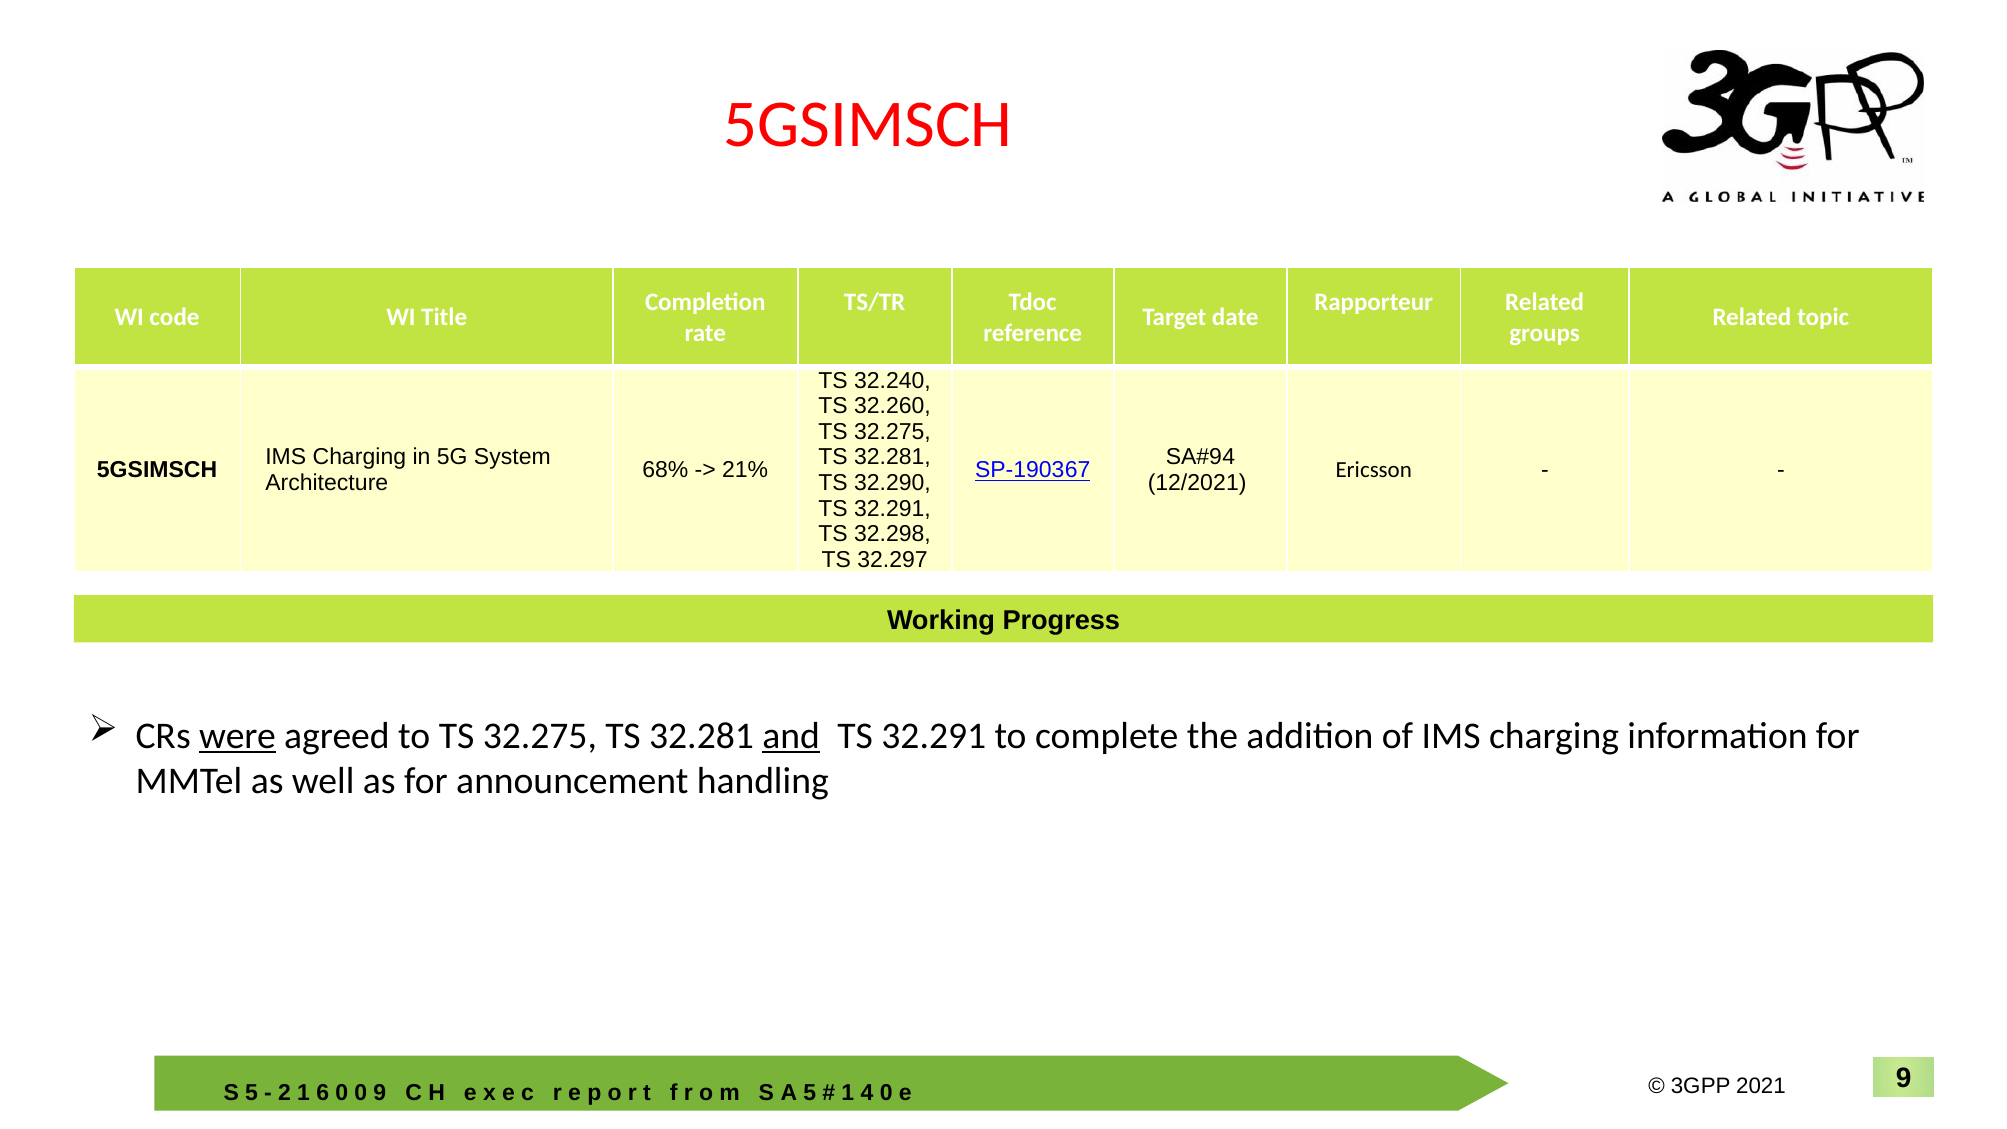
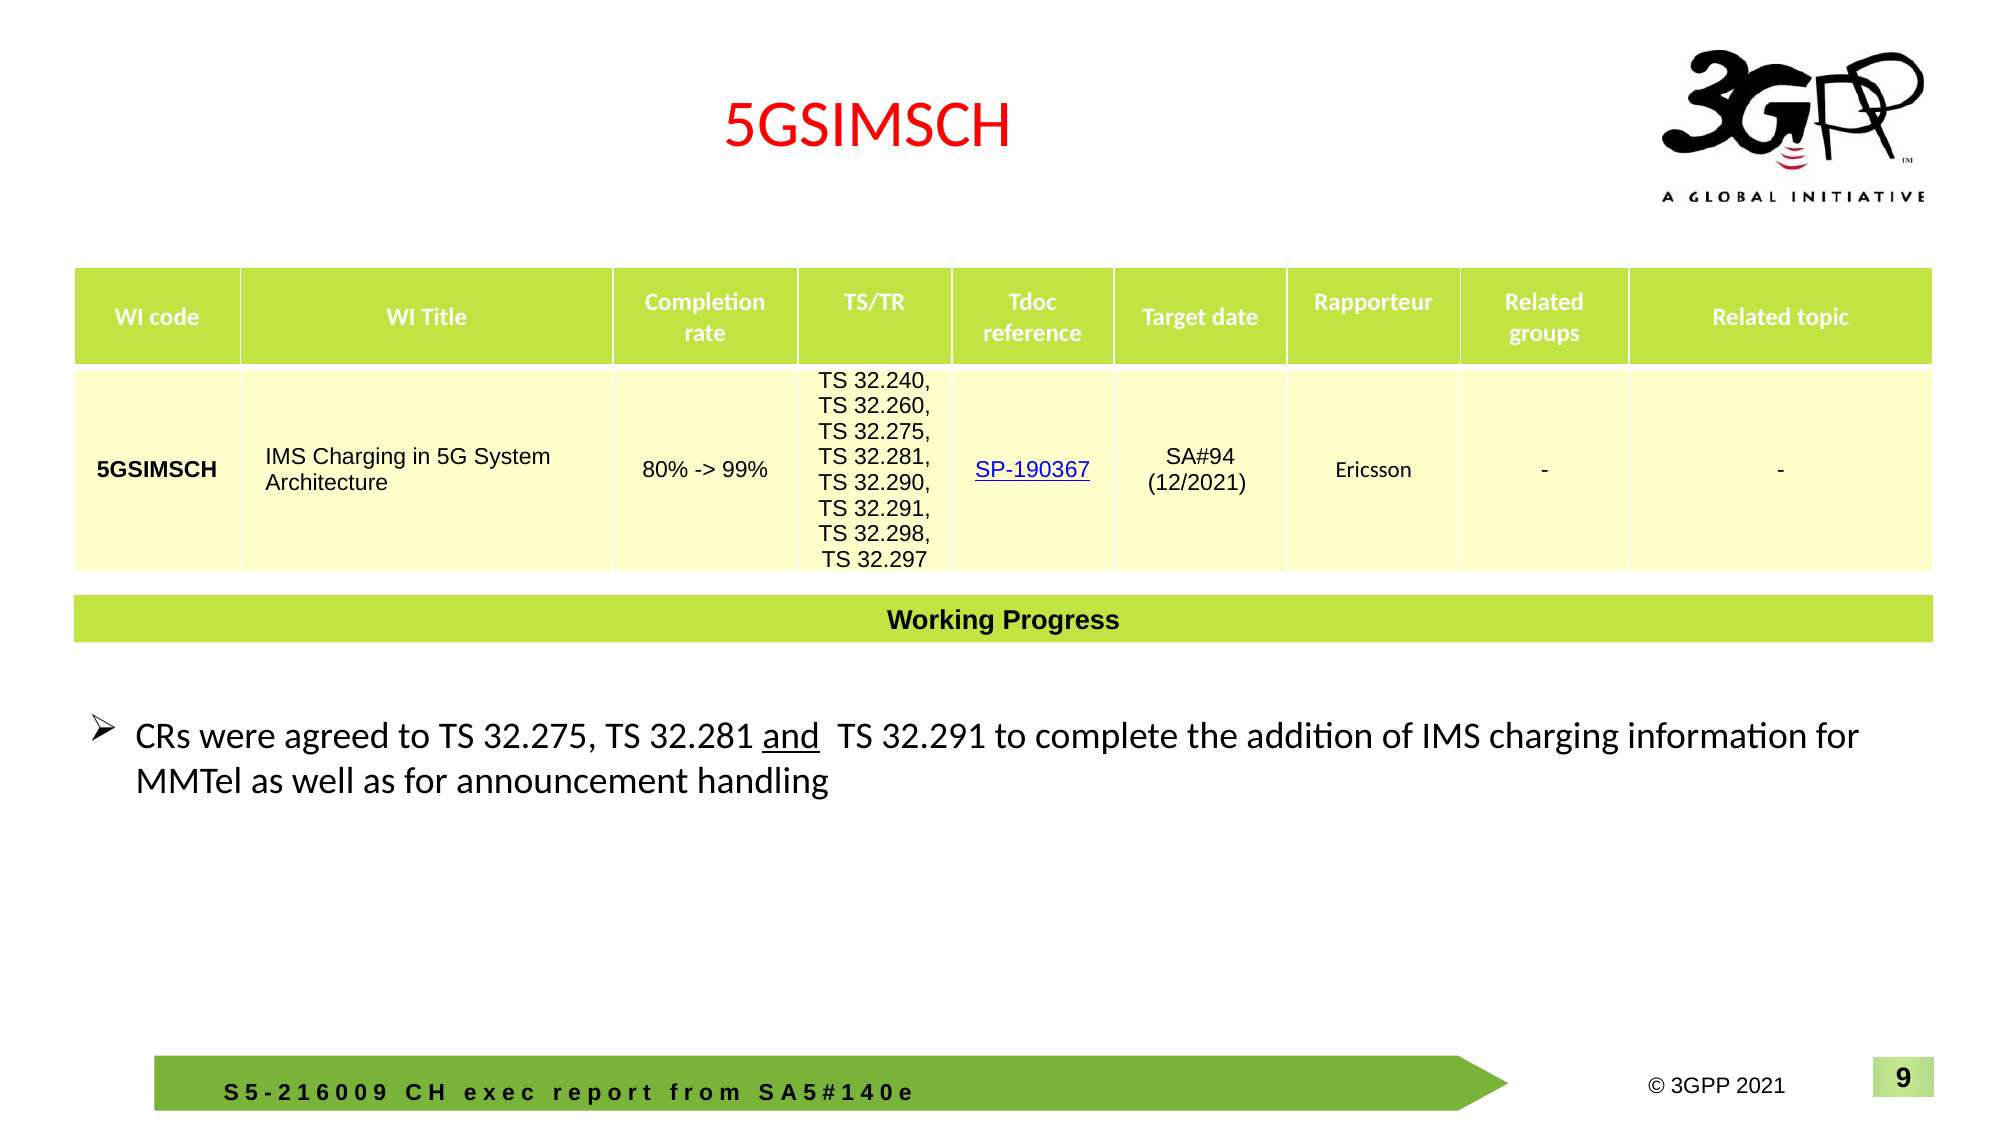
68%: 68% -> 80% (665, 470)
21%: 21% -> 99% (745, 470)
were underline: present -> none (238, 736)
